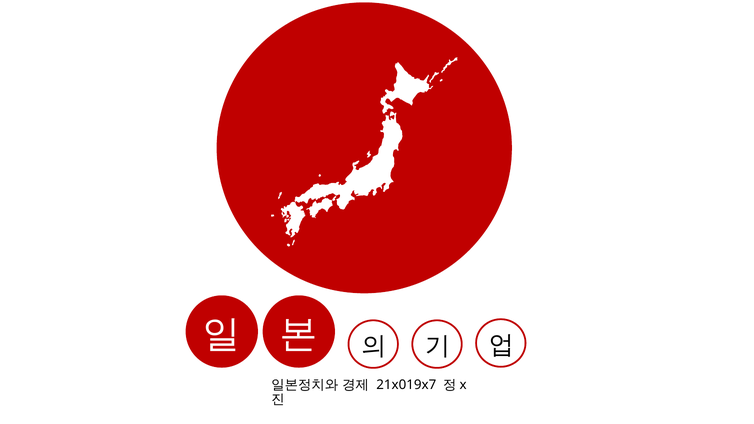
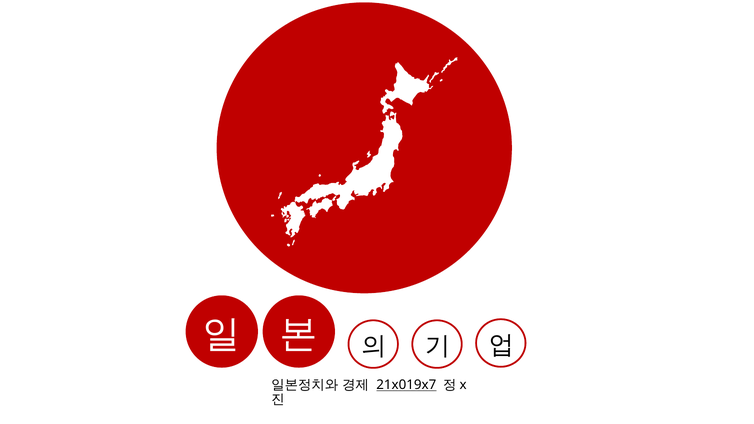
21x019x7 underline: none -> present (406, 385)
